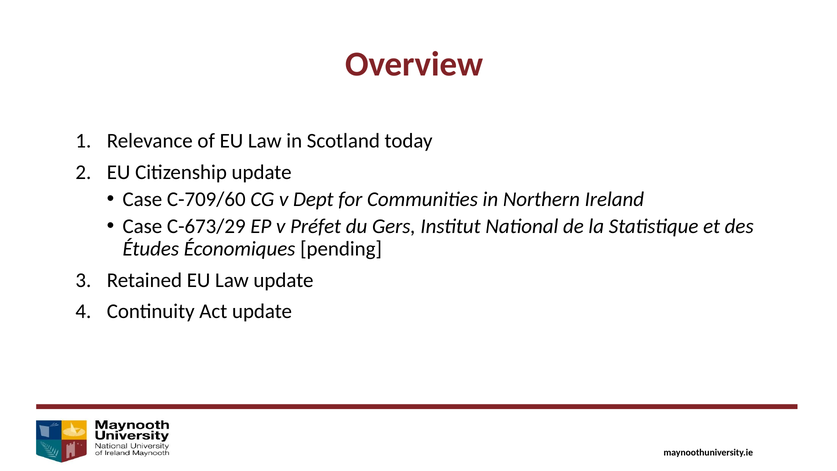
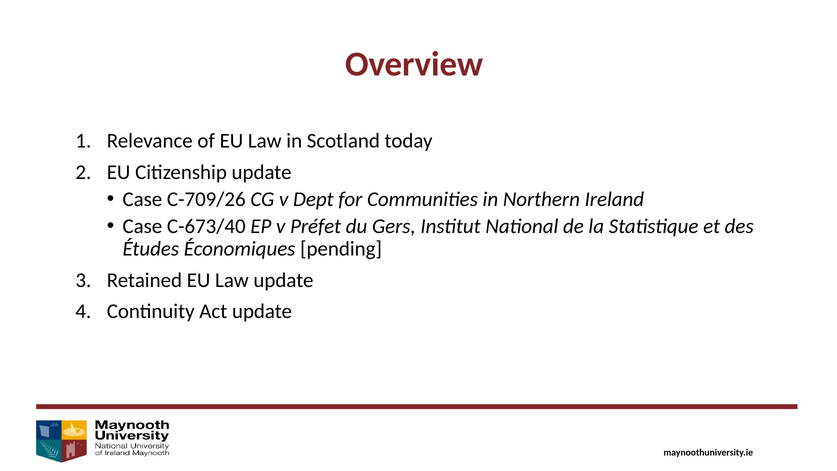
C-709/60: C-709/60 -> C-709/26 (206, 199)
C-673/29: C-673/29 -> C-673/40 (206, 226)
